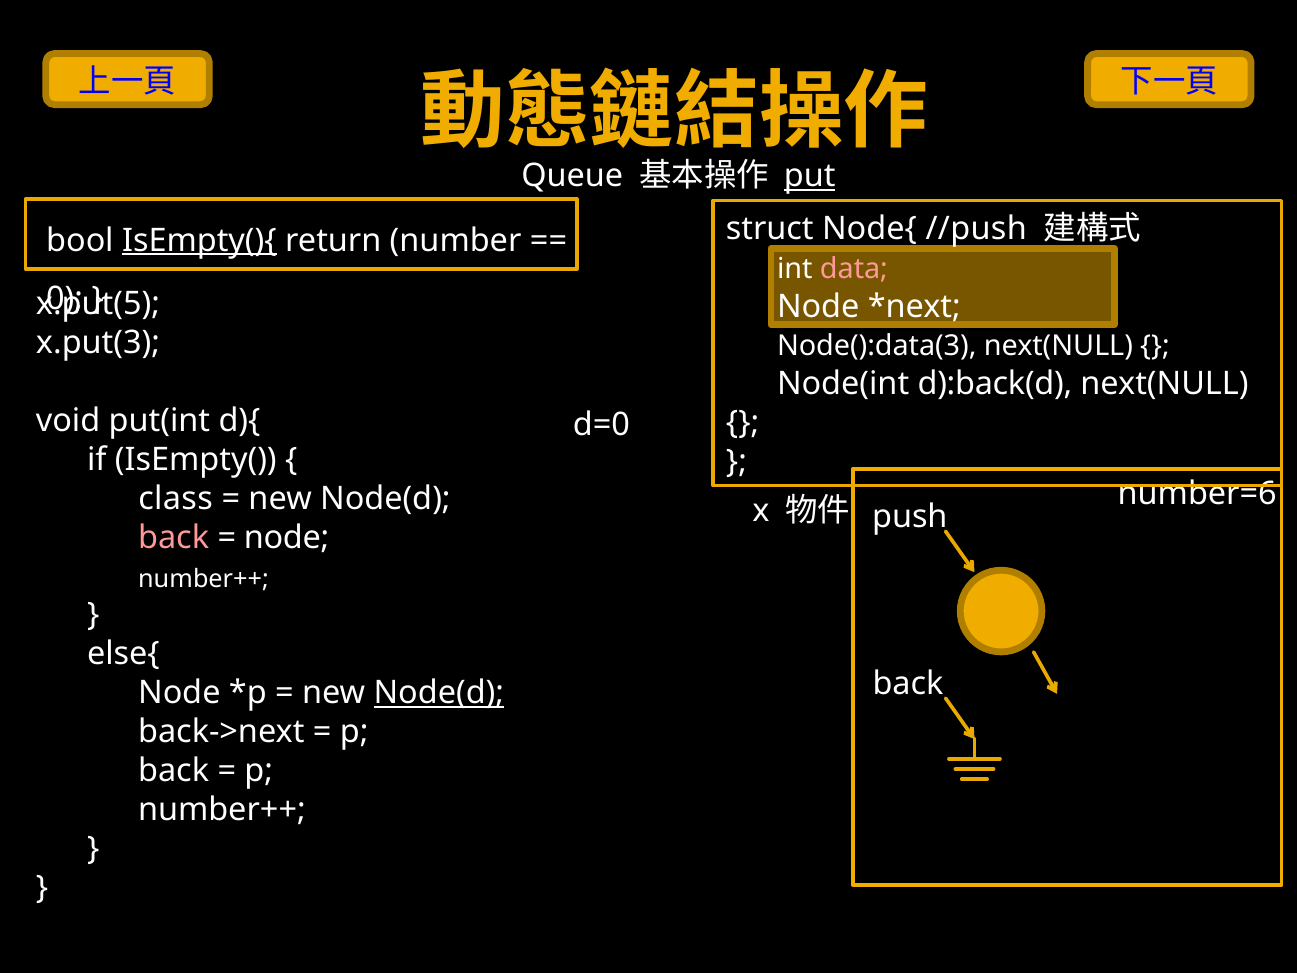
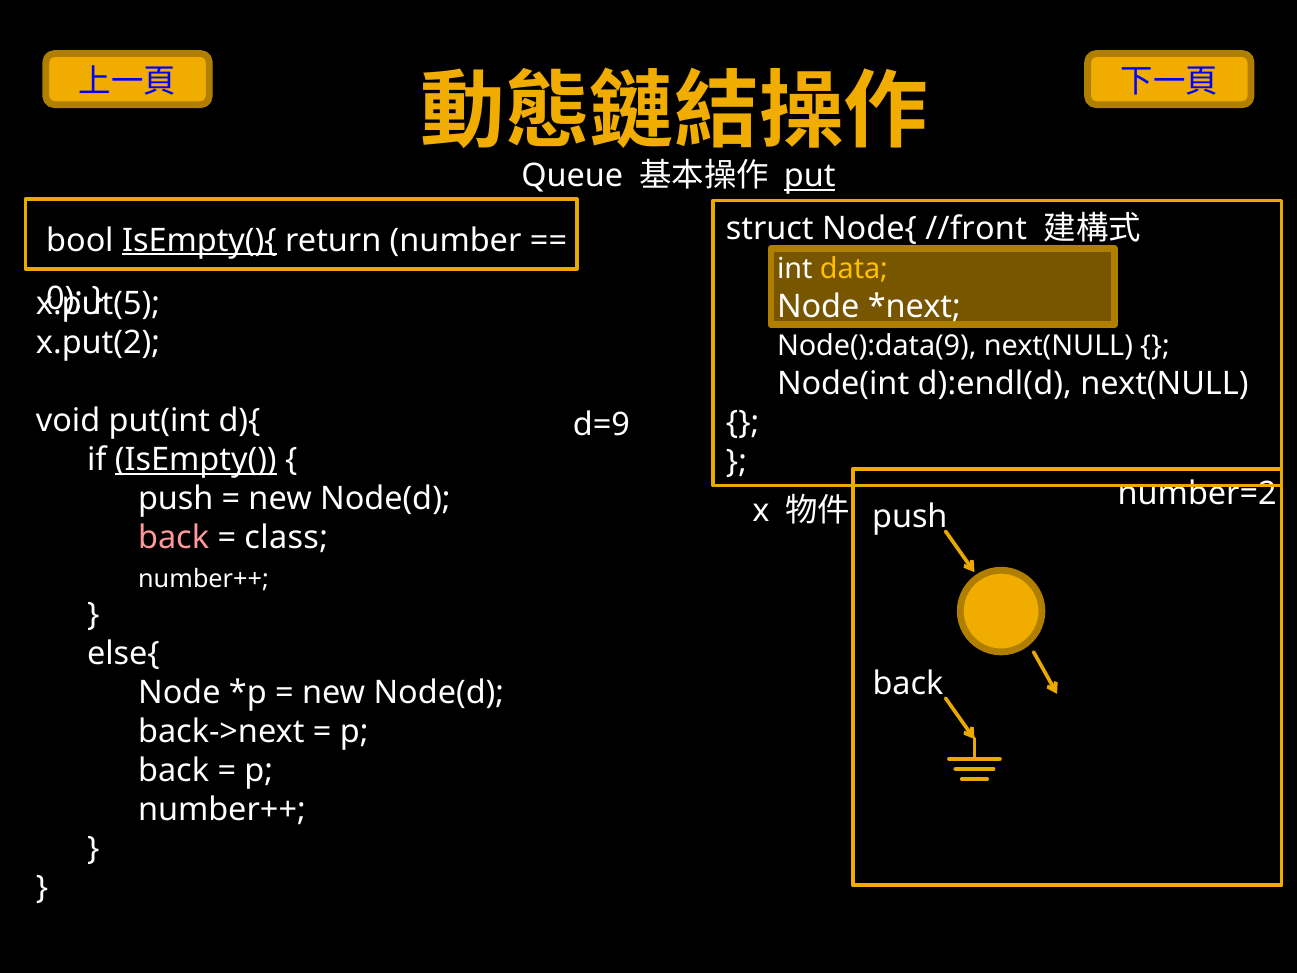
//push: //push -> //front (976, 228)
data colour: pink -> yellow (854, 269)
x.put(3: x.put(3 -> x.put(2 (98, 343)
Node():data(3: Node():data(3 -> Node():data(9 (877, 346)
d):back(d: d):back(d -> d):endl(d (995, 384)
d=0: d=0 -> d=9 (601, 425)
IsEmpty( underline: none -> present (196, 459)
class: class -> push (176, 498)
number=6: number=6 -> number=2 (1197, 494)
node: node -> class (286, 537)
Node(d underline: present -> none (439, 693)
